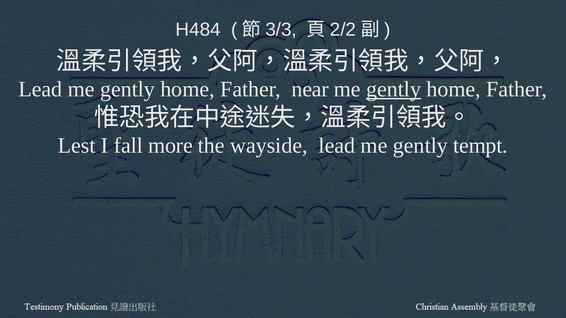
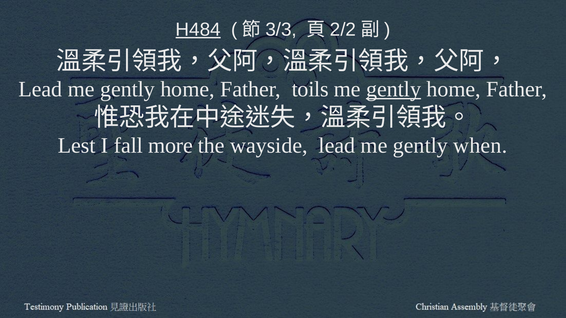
H484 underline: none -> present (198, 30)
near: near -> toils (310, 89)
tempt: tempt -> when (480, 146)
